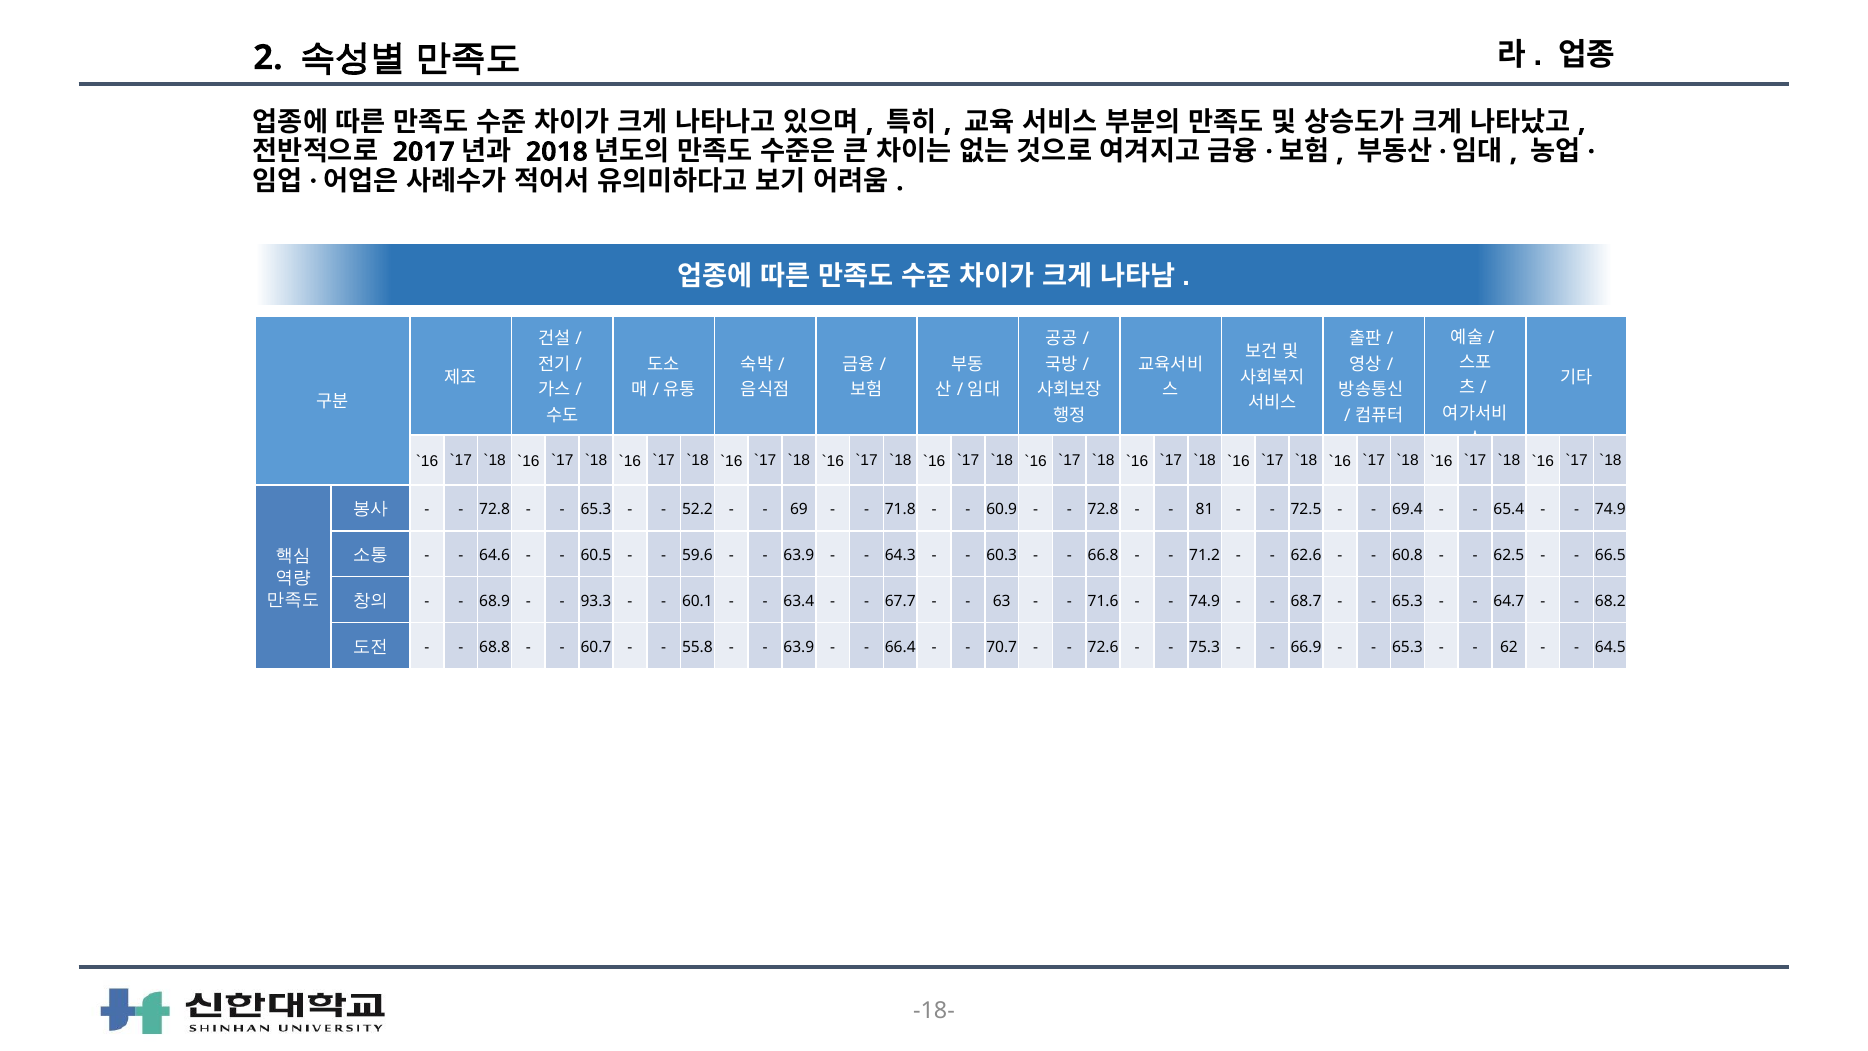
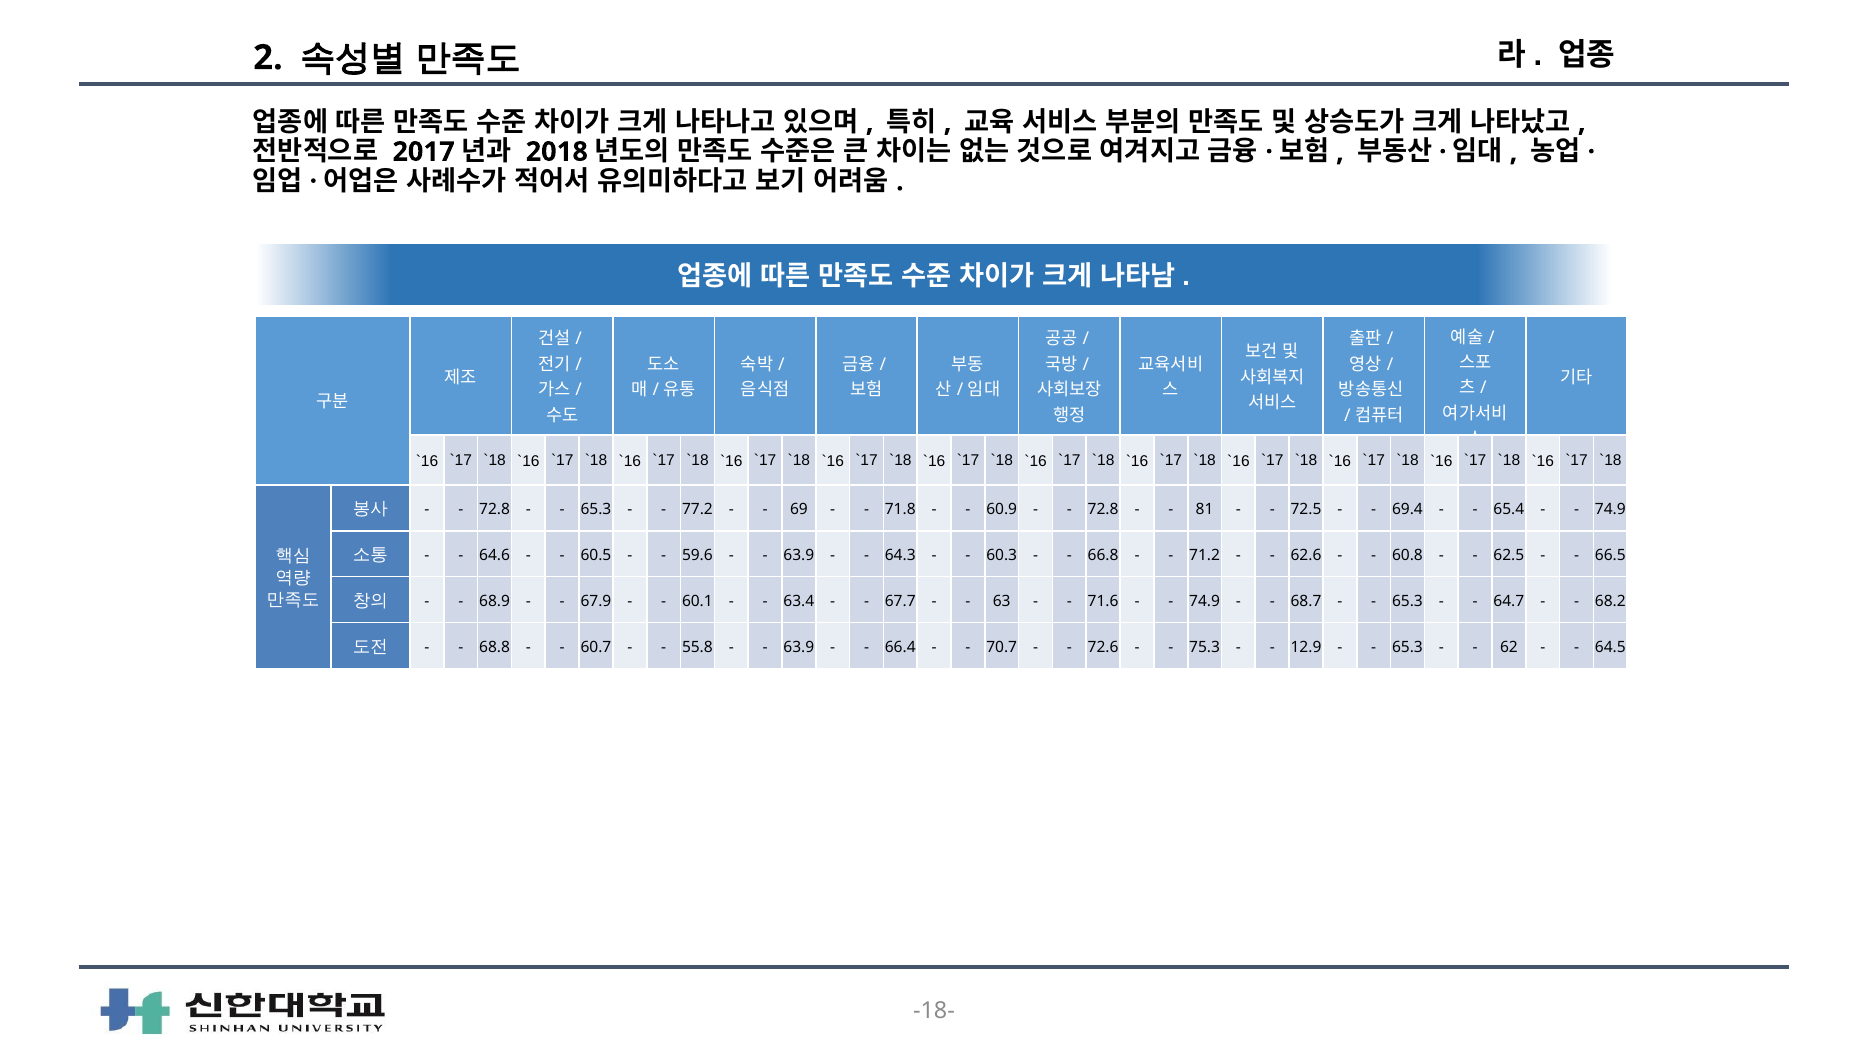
52.2: 52.2 -> 77.2 (697, 509)
93.3: 93.3 -> 67.9 (596, 601)
66.9: 66.9 -> 12.9 (1306, 647)
